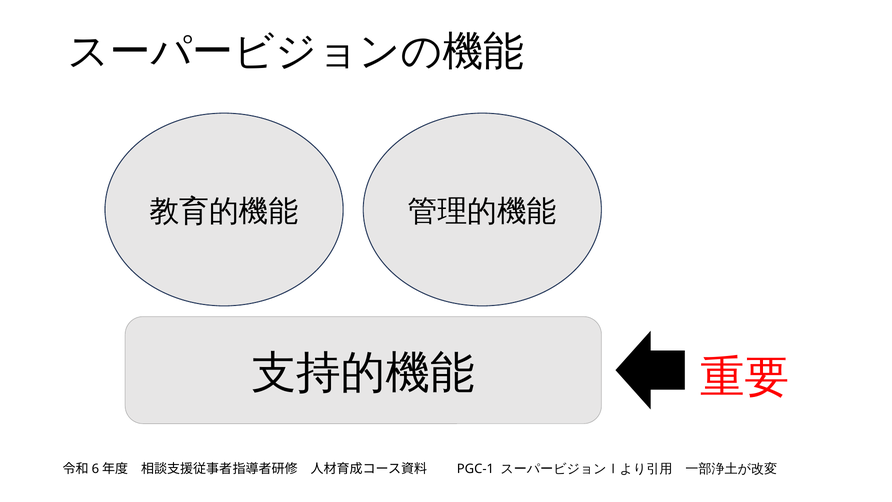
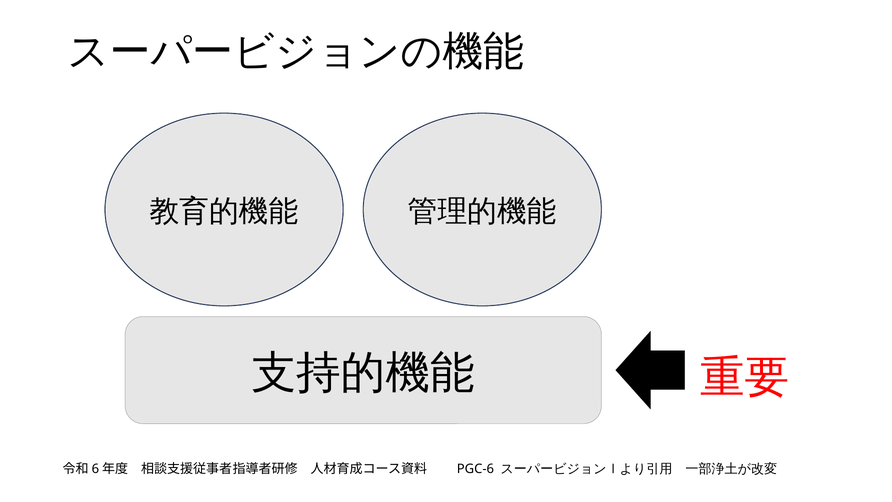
PGC-1: PGC-1 -> PGC-6 (475, 469)
